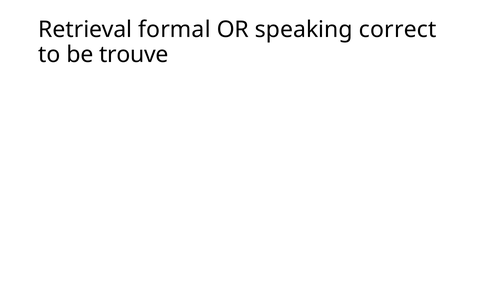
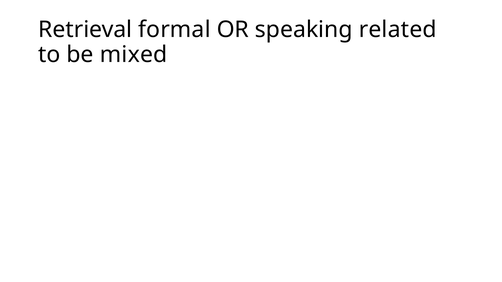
correct: correct -> related (398, 30)
trouve: trouve -> mixed (134, 55)
